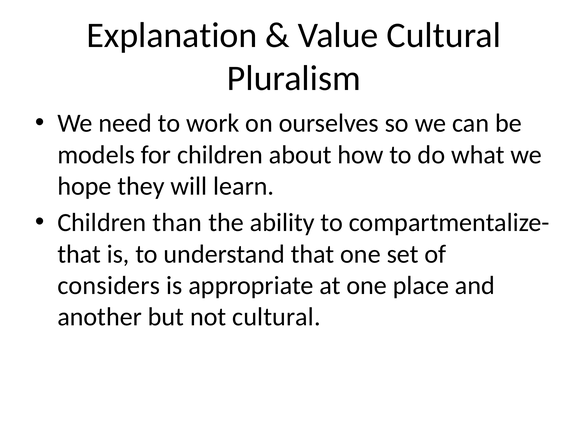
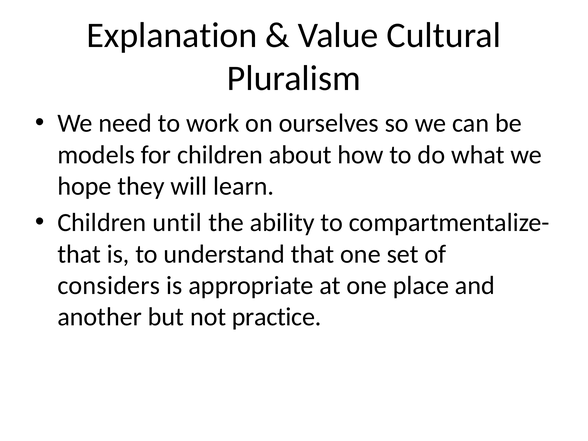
than: than -> until (177, 223)
not cultural: cultural -> practice (277, 317)
